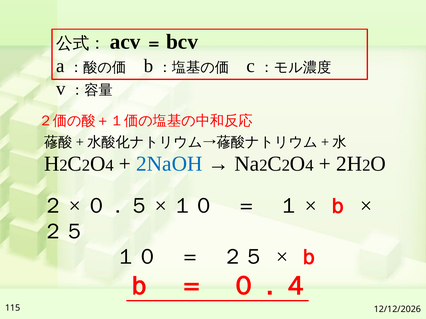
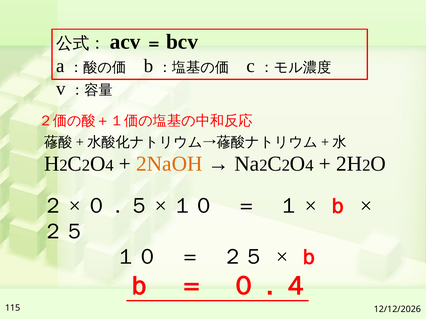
2NaOH colour: blue -> orange (169, 164)
